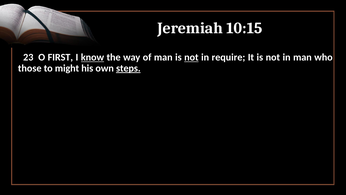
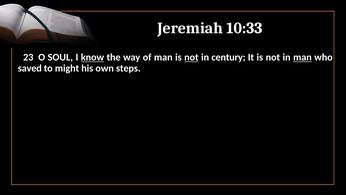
10:15: 10:15 -> 10:33 (244, 28)
FIRST: FIRST -> SOUL (60, 57)
require: require -> century (229, 57)
man underline: none -> present (302, 57)
those: those -> saved (30, 68)
steps underline: present -> none (128, 68)
